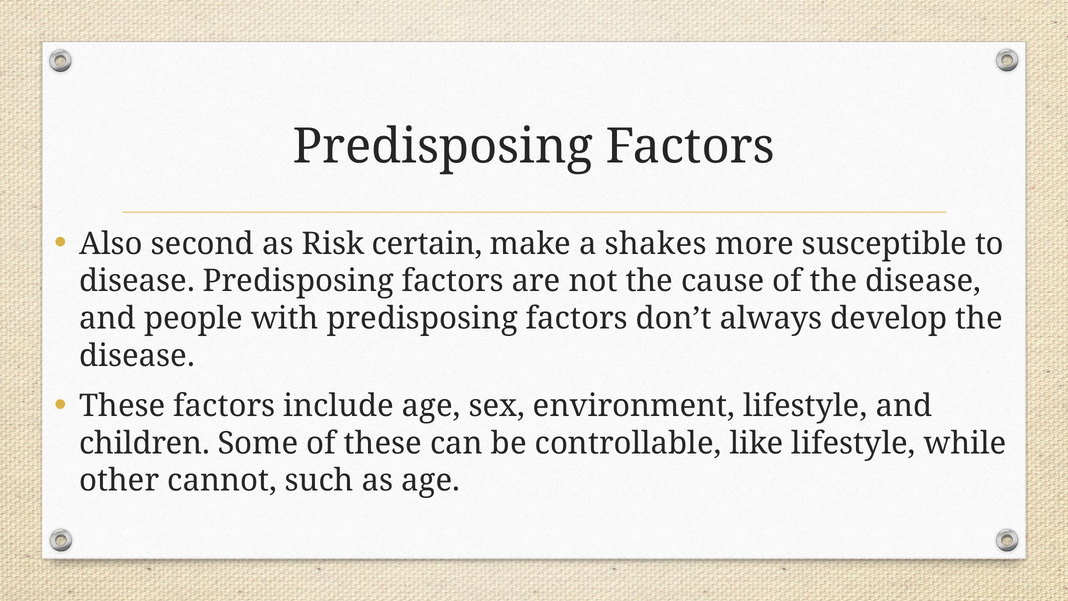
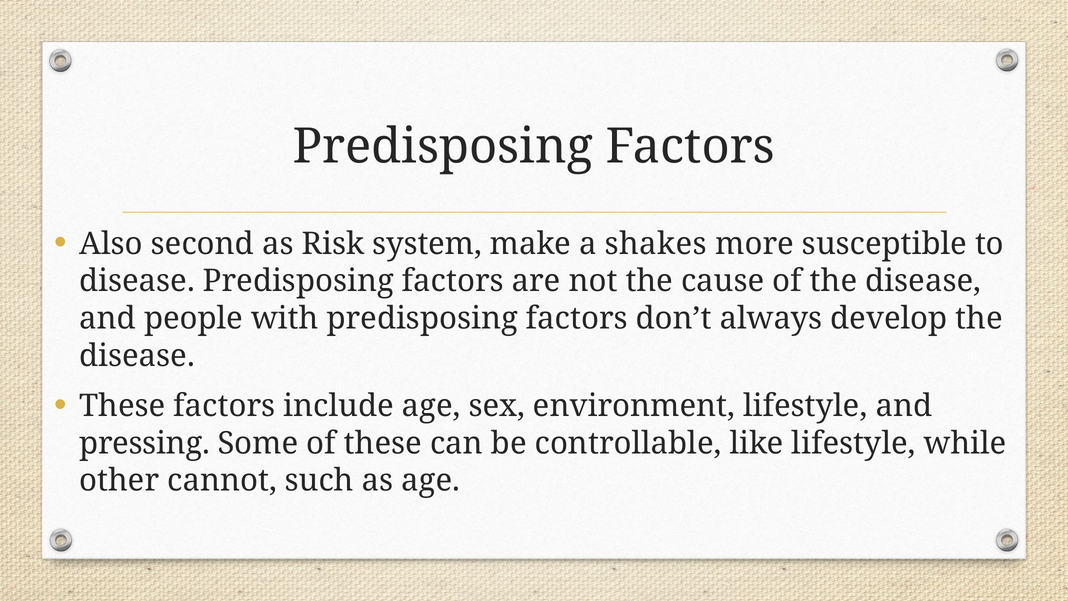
certain: certain -> system (427, 244)
children: children -> pressing (145, 443)
